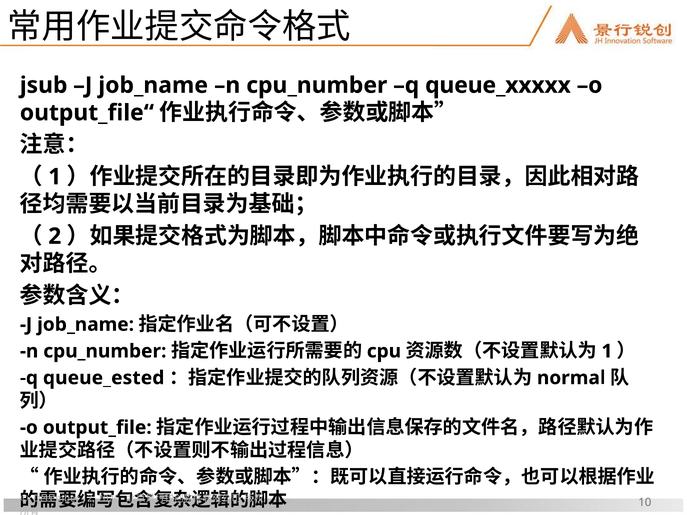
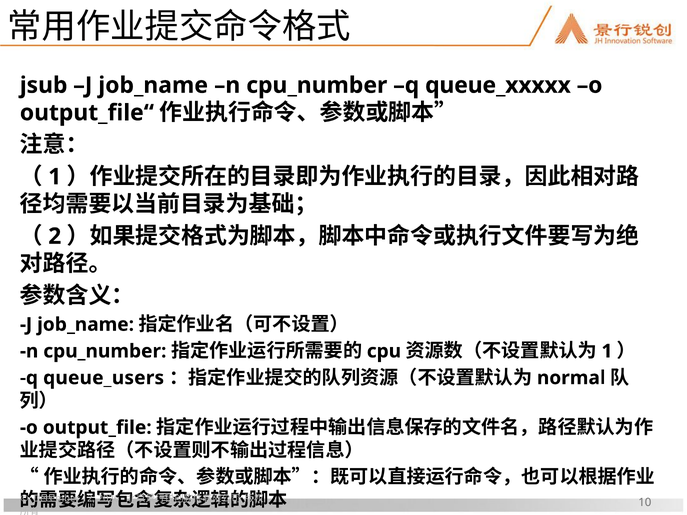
queue_ested: queue_ested -> queue_users (104, 378)
